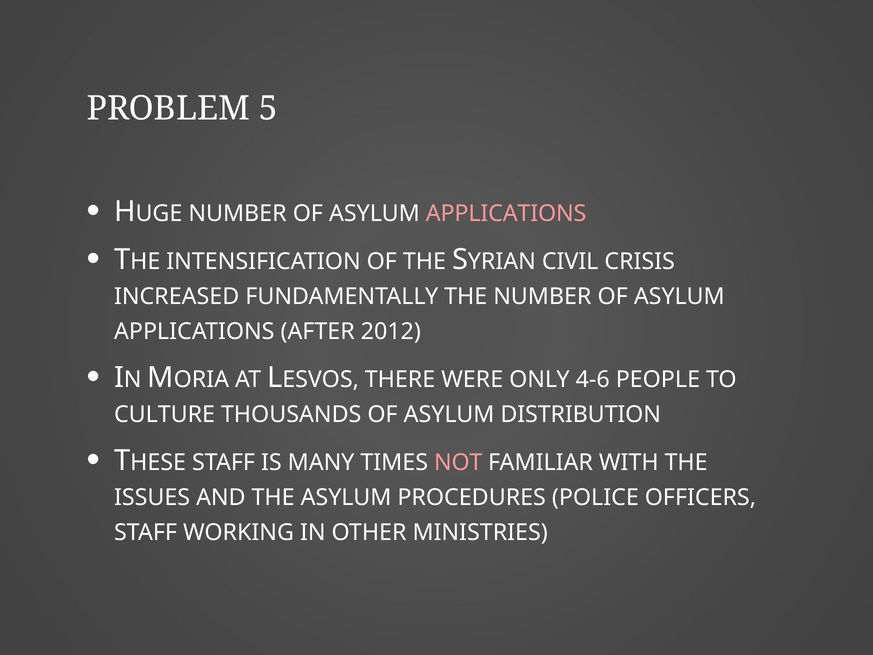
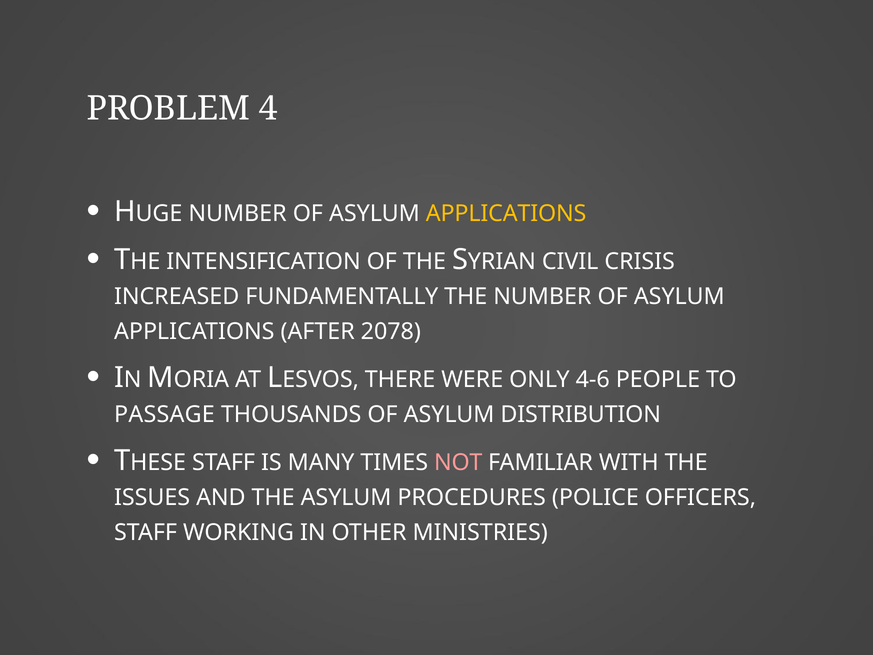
5: 5 -> 4 (268, 109)
APPLICATIONS colour: pink -> yellow (506, 214)
2012: 2012 -> 2078 (391, 332)
CULTURE: CULTURE -> PASSAGE (164, 414)
